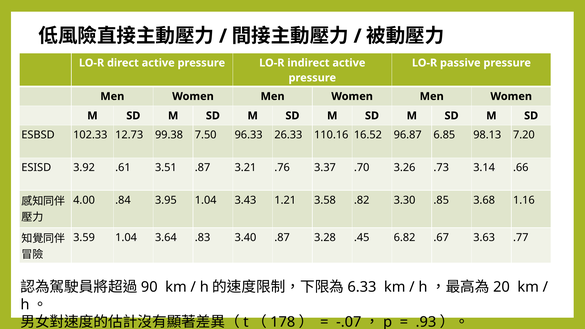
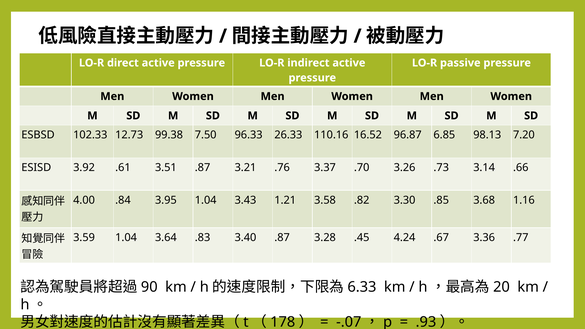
6.82: 6.82 -> 4.24 (405, 238)
3.63: 3.63 -> 3.36 (484, 238)
